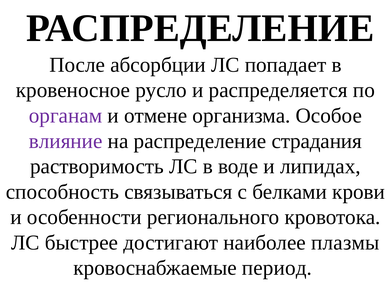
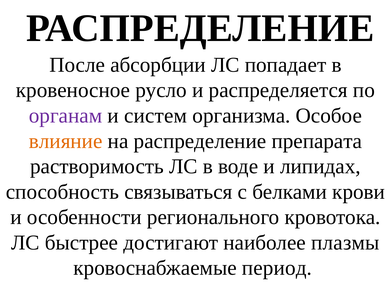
отмене: отмене -> систем (156, 116)
влияние colour: purple -> orange (66, 141)
страдания: страдания -> препарата (317, 141)
